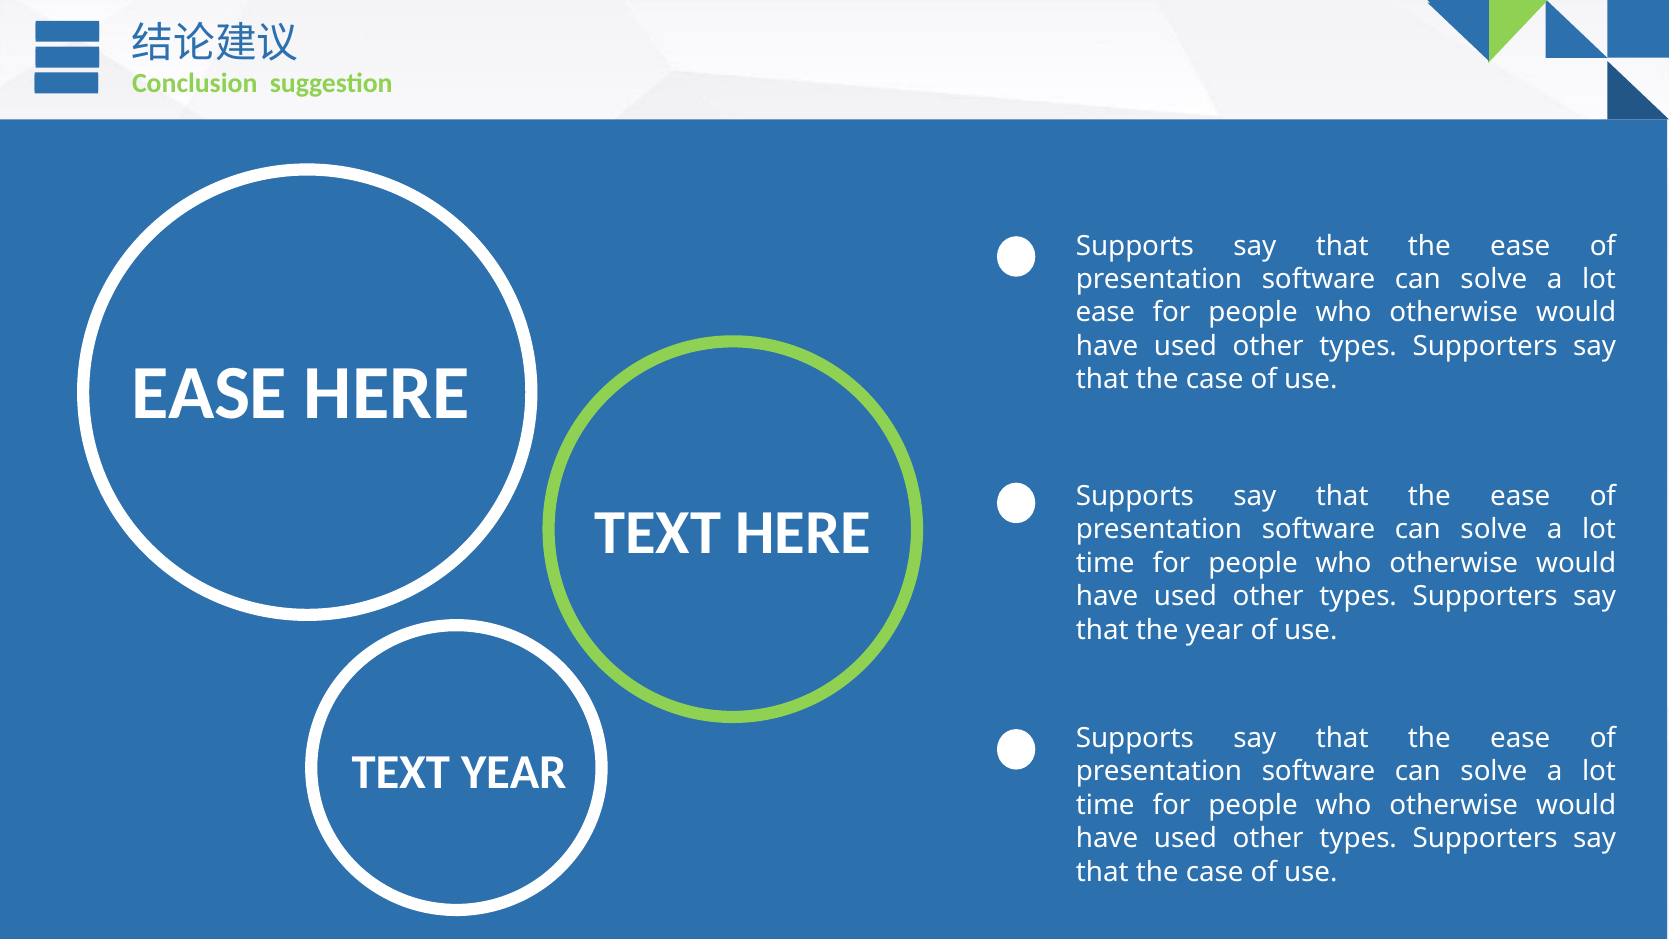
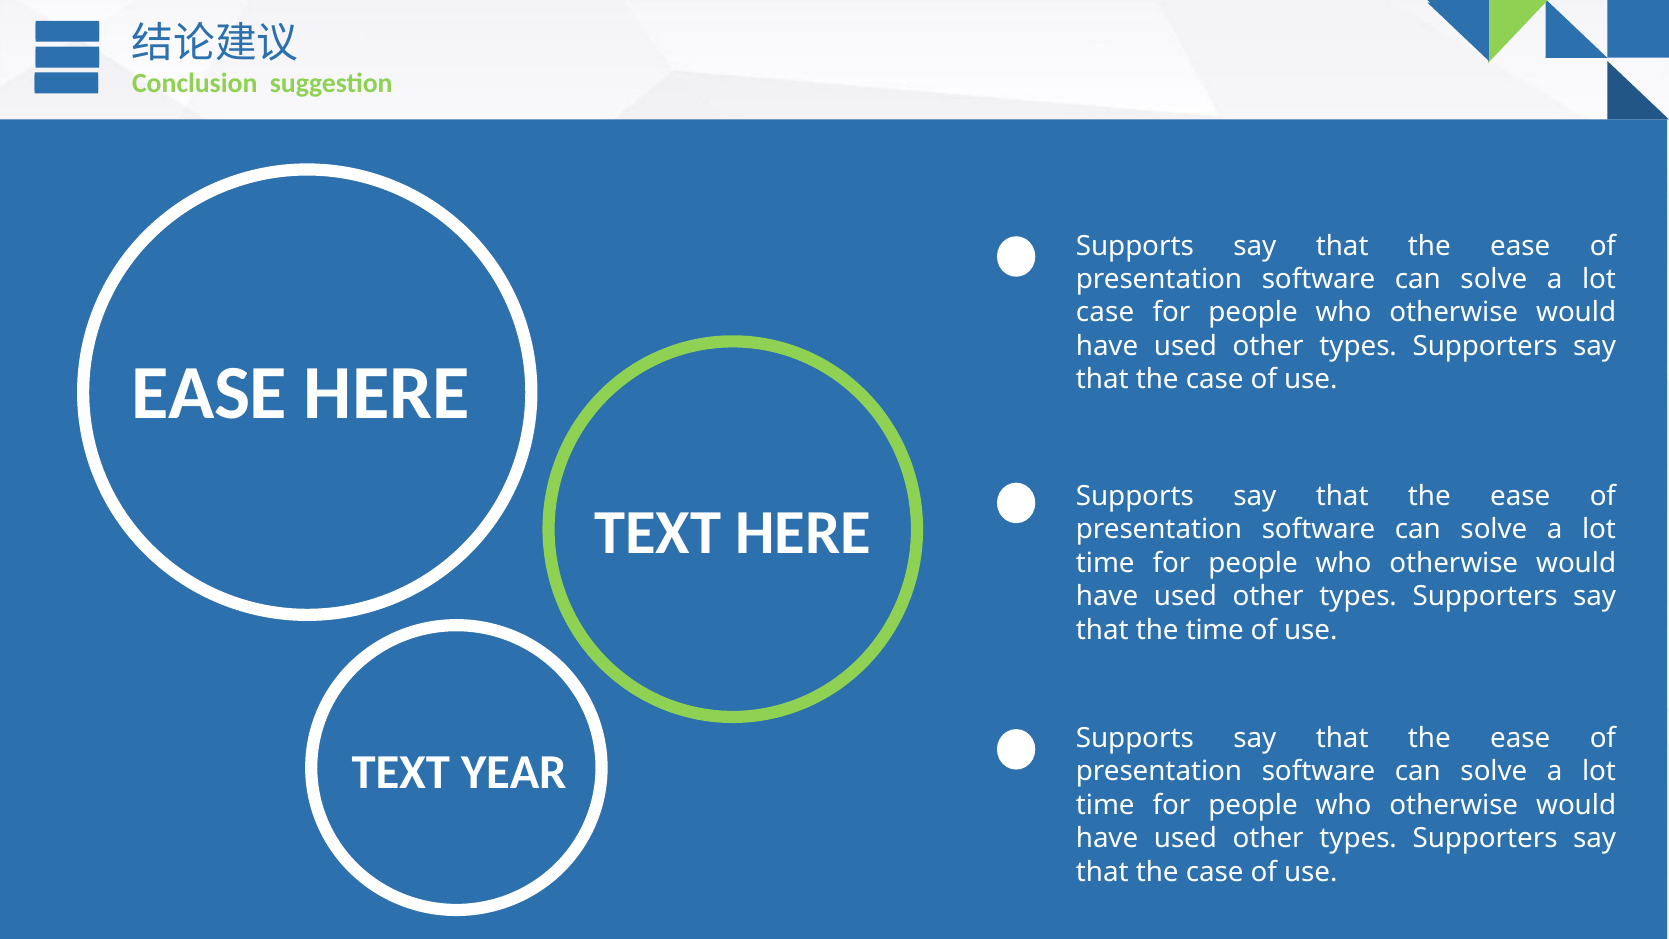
ease: ease -> case (1105, 313)
the year: year -> time (1215, 630)
